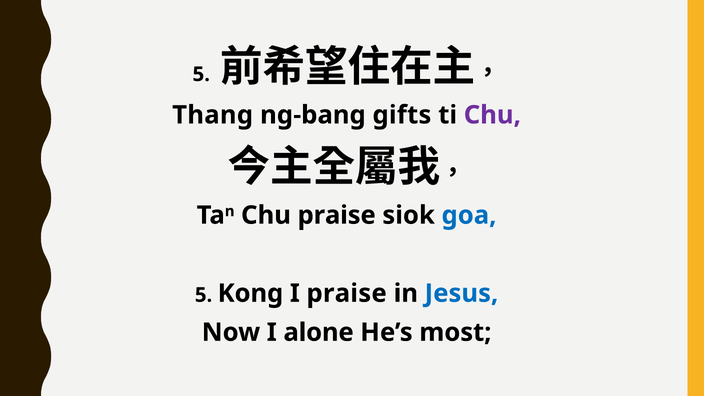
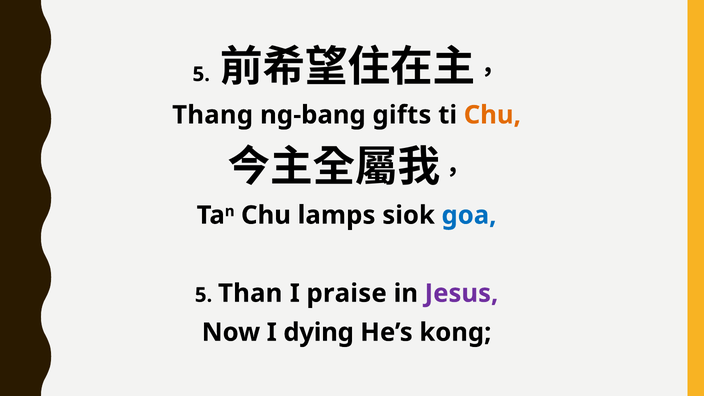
Chu colour: purple -> orange (492, 115)
Chu praise: praise -> lamps (337, 215)
Kong: Kong -> Than (250, 293)
Jesus colour: blue -> purple (461, 293)
alone: alone -> dying (319, 332)
most: most -> kong (455, 332)
